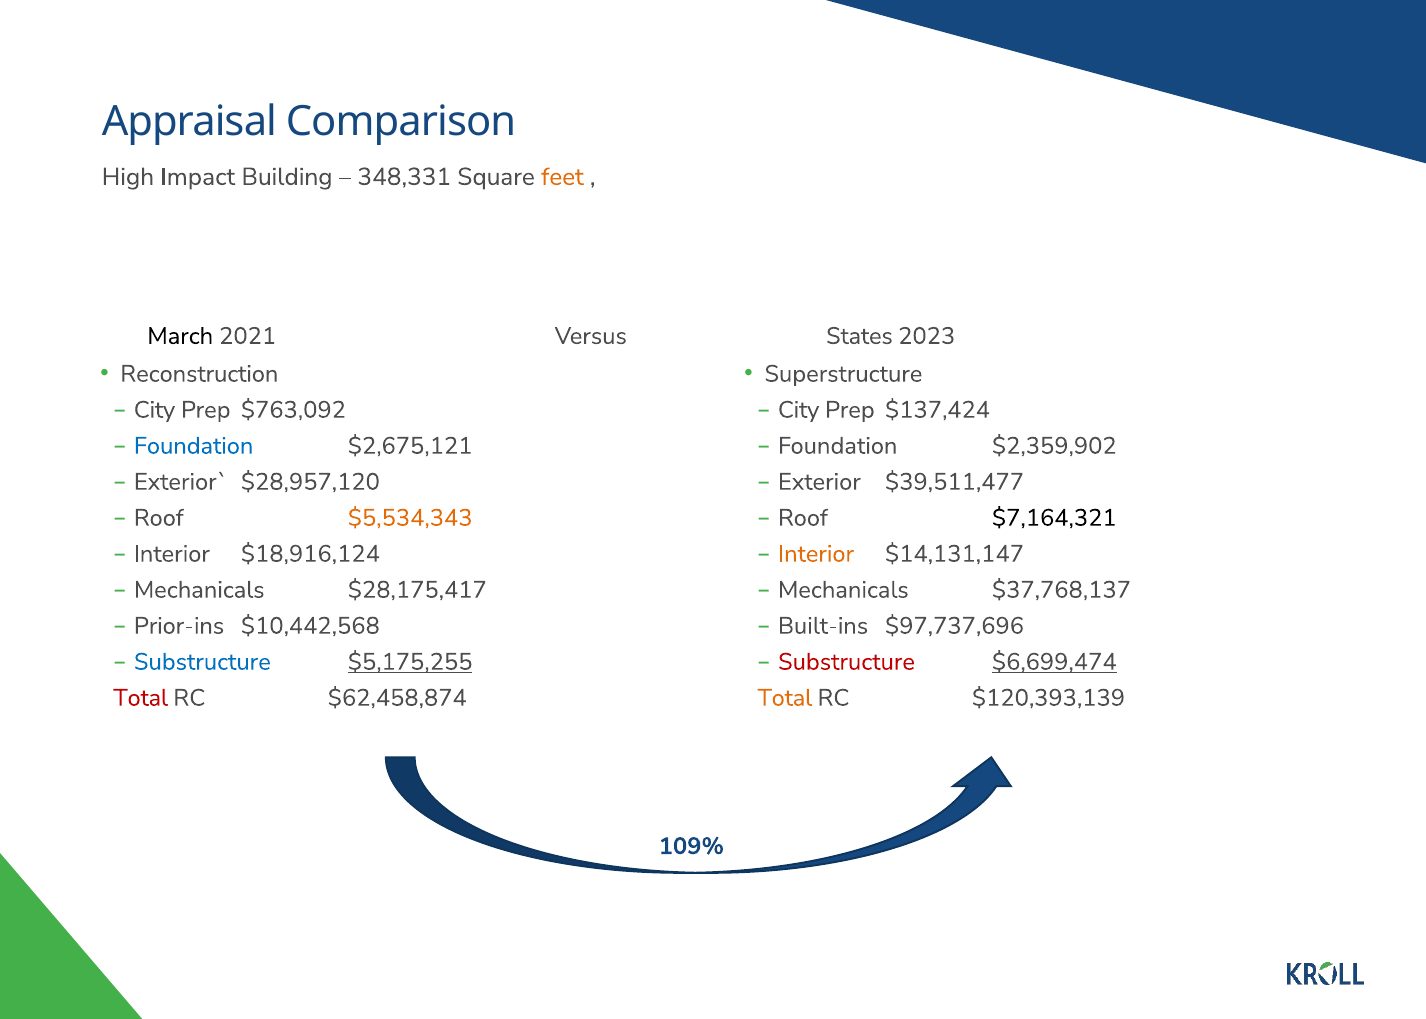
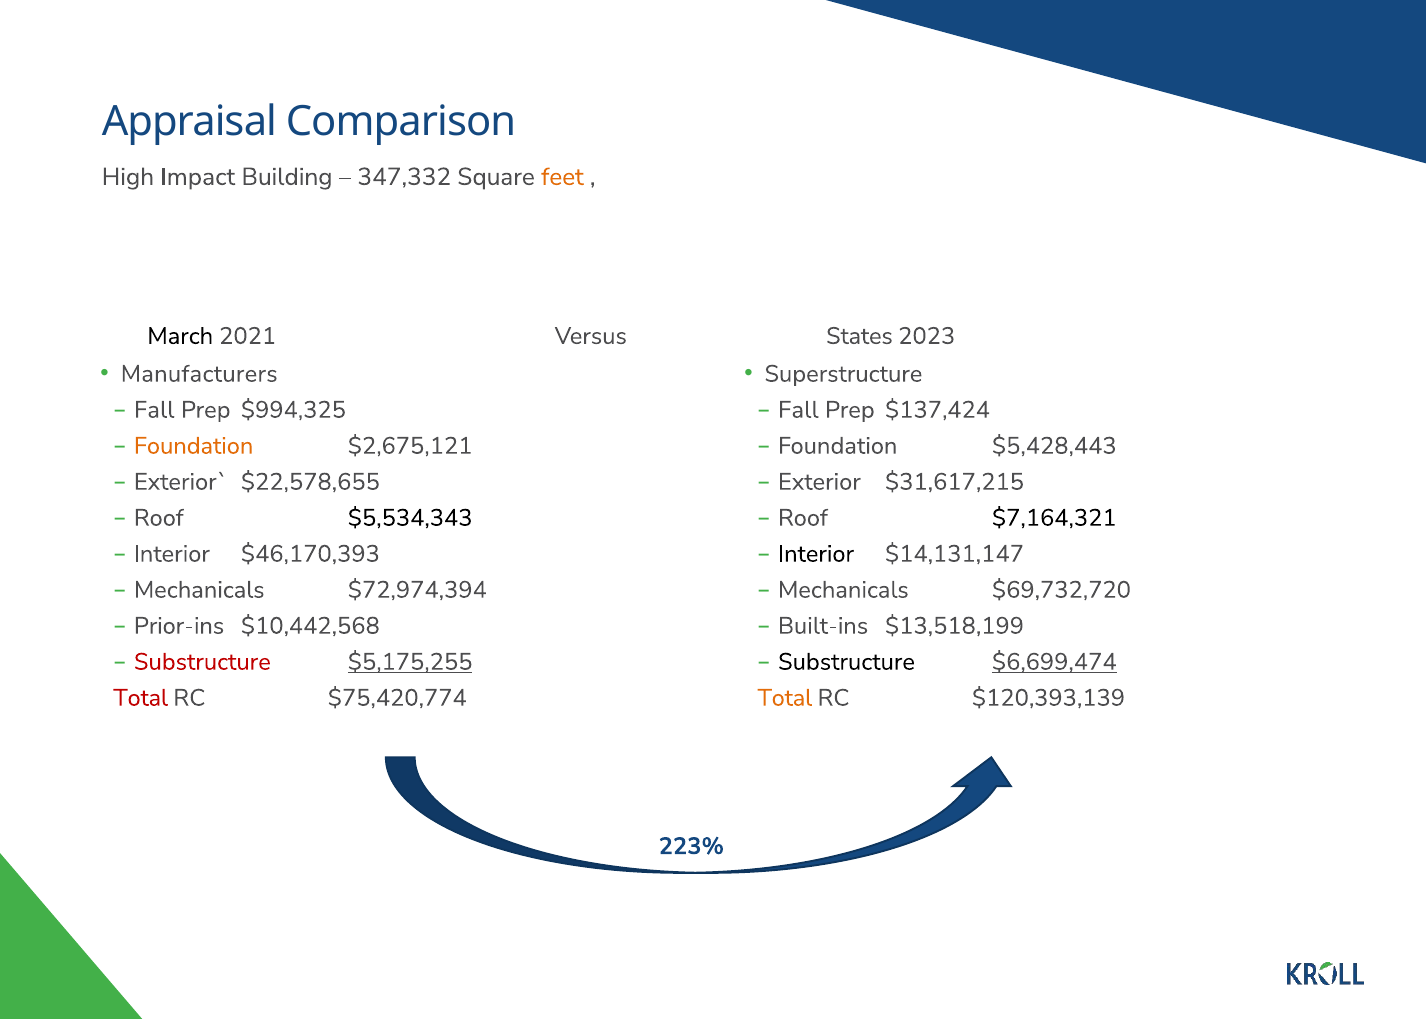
348,331: 348,331 -> 347,332 (404, 177)
Reconstruction: Reconstruction -> Manufacturers (199, 374)
City: City -> Fall (154, 410)
$763,092: $763,092 -> $994,325 (293, 410)
City: City -> Fall (798, 410)
Foundation colour: blue -> orange (194, 446)
$2,359,902: $2,359,902 -> $5,428,443 (1054, 446)
$28,957,120: $28,957,120 -> $22,578,655 (310, 482)
$39,511,477: $39,511,477 -> $31,617,215 (954, 482)
$5,534,343 colour: orange -> black (410, 518)
$18,916,124: $18,916,124 -> $46,170,393 (310, 554)
Interior colour: orange -> black (816, 554)
$28,175,417: $28,175,417 -> $72,974,394 (417, 590)
$37,768,137: $37,768,137 -> $69,732,720 (1061, 590)
$97,737,696: $97,737,696 -> $13,518,199 (954, 626)
Substructure colour: blue -> red (202, 662)
Substructure colour: red -> black (846, 662)
$62,458,874: $62,458,874 -> $75,420,774 (397, 698)
109%: 109% -> 223% (691, 846)
